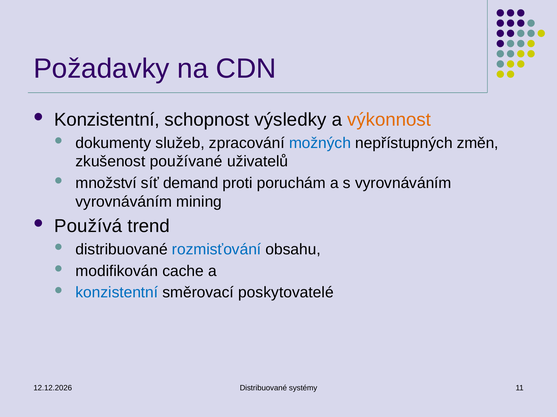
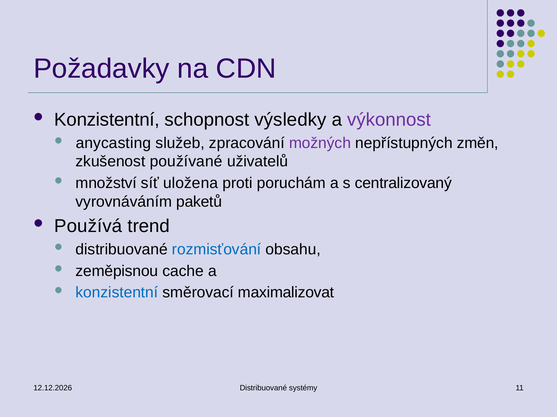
výkonnost colour: orange -> purple (389, 120)
dokumenty: dokumenty -> anycasting (113, 143)
možných colour: blue -> purple (320, 143)
demand: demand -> uložena (191, 184)
s vyrovnáváním: vyrovnáváním -> centralizovaný (403, 184)
mining: mining -> paketů (199, 202)
modifikován: modifikován -> zeměpisnou (117, 271)
poskytovatelé: poskytovatelé -> maximalizovat (286, 293)
